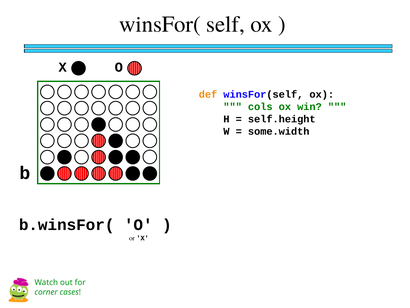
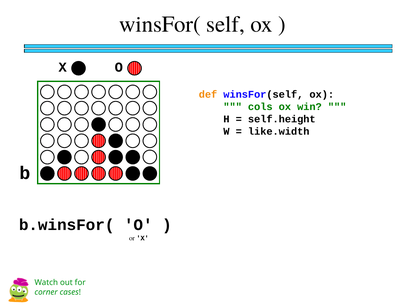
some.width: some.width -> like.width (279, 131)
